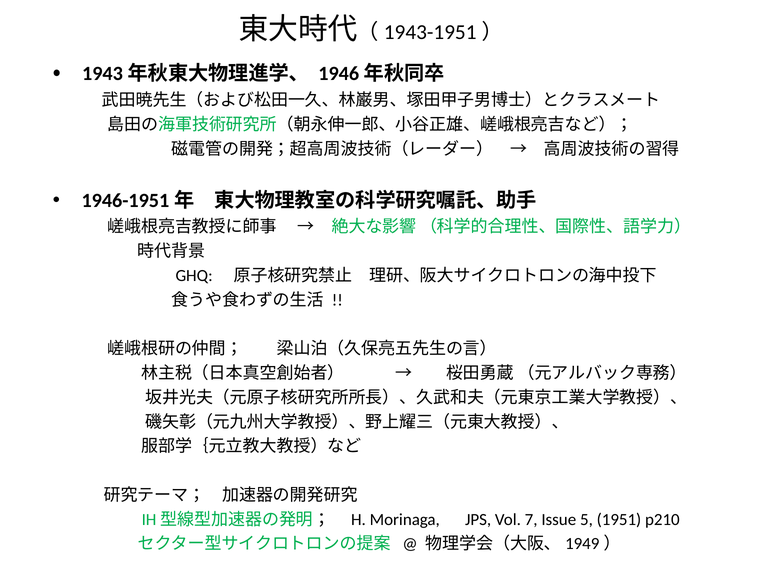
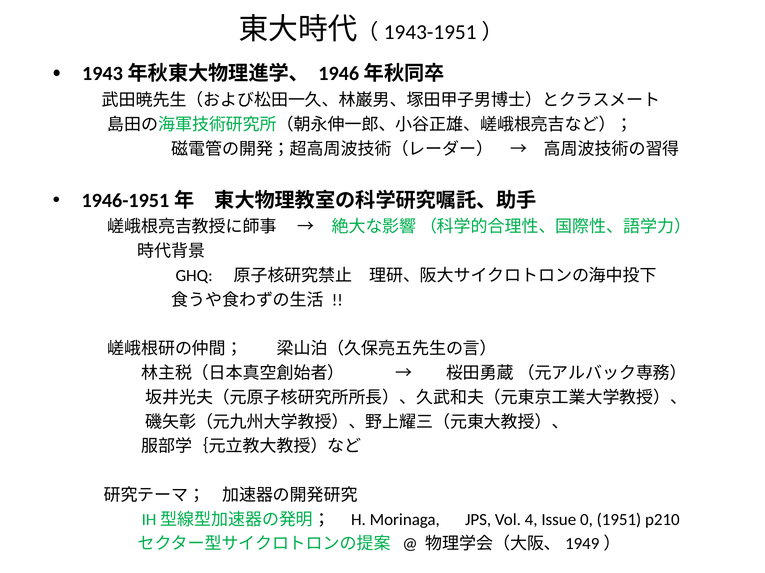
7: 7 -> 4 (531, 520)
5: 5 -> 0 (586, 520)
